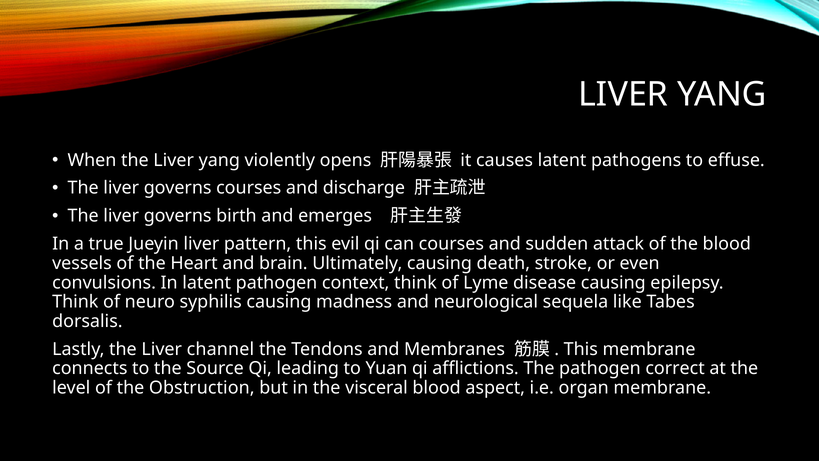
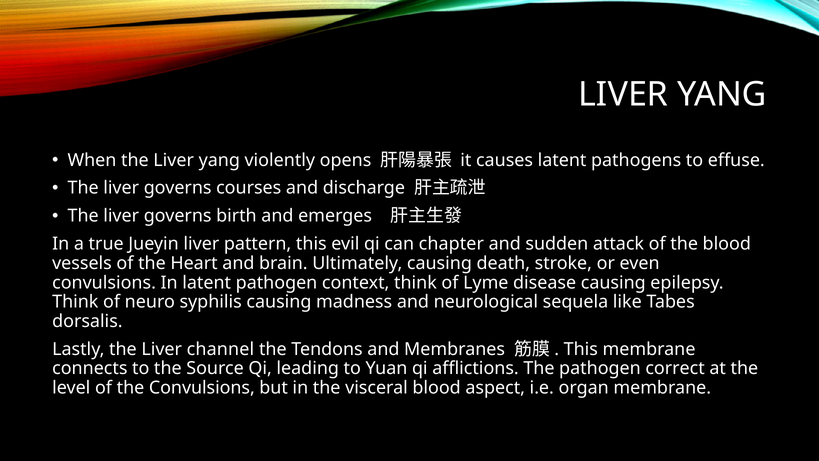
can courses: courses -> chapter (451, 244)
the Obstruction: Obstruction -> Convulsions (202, 388)
